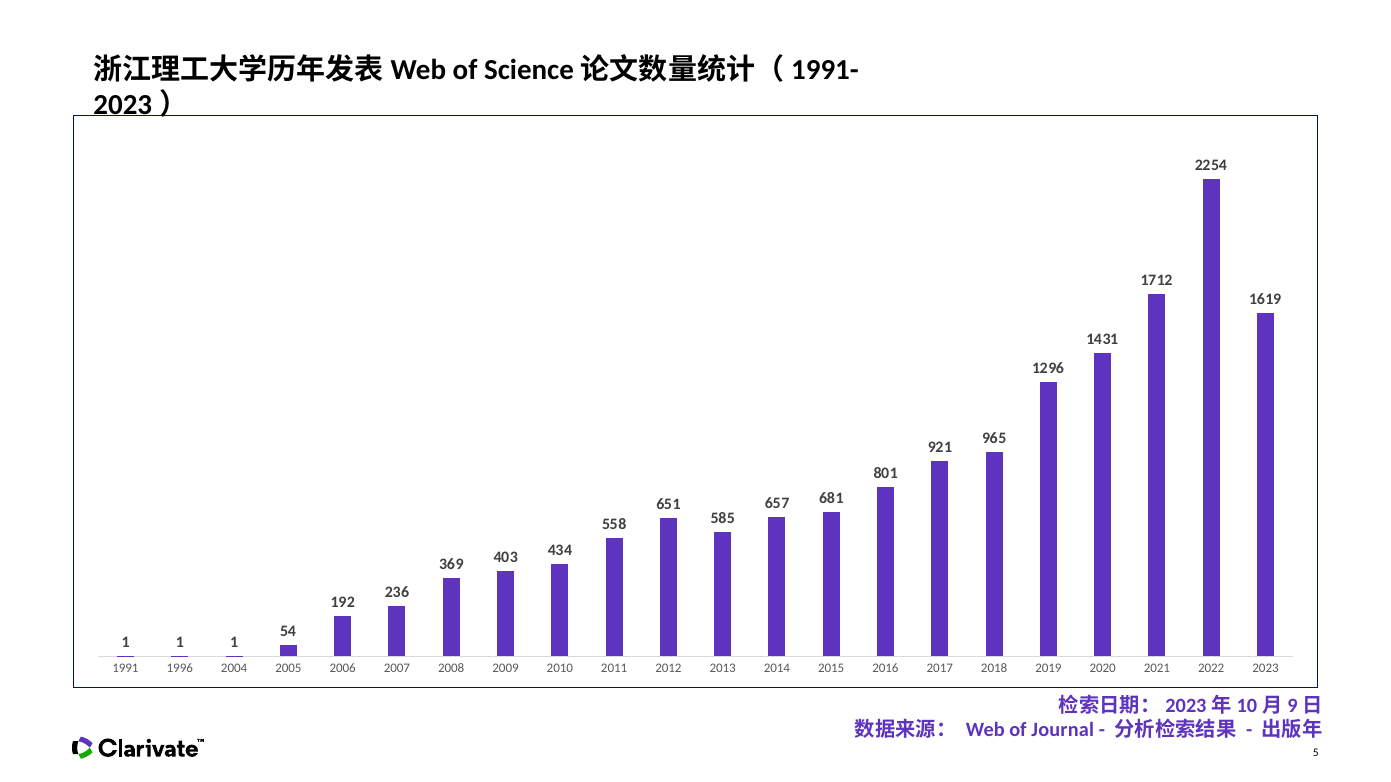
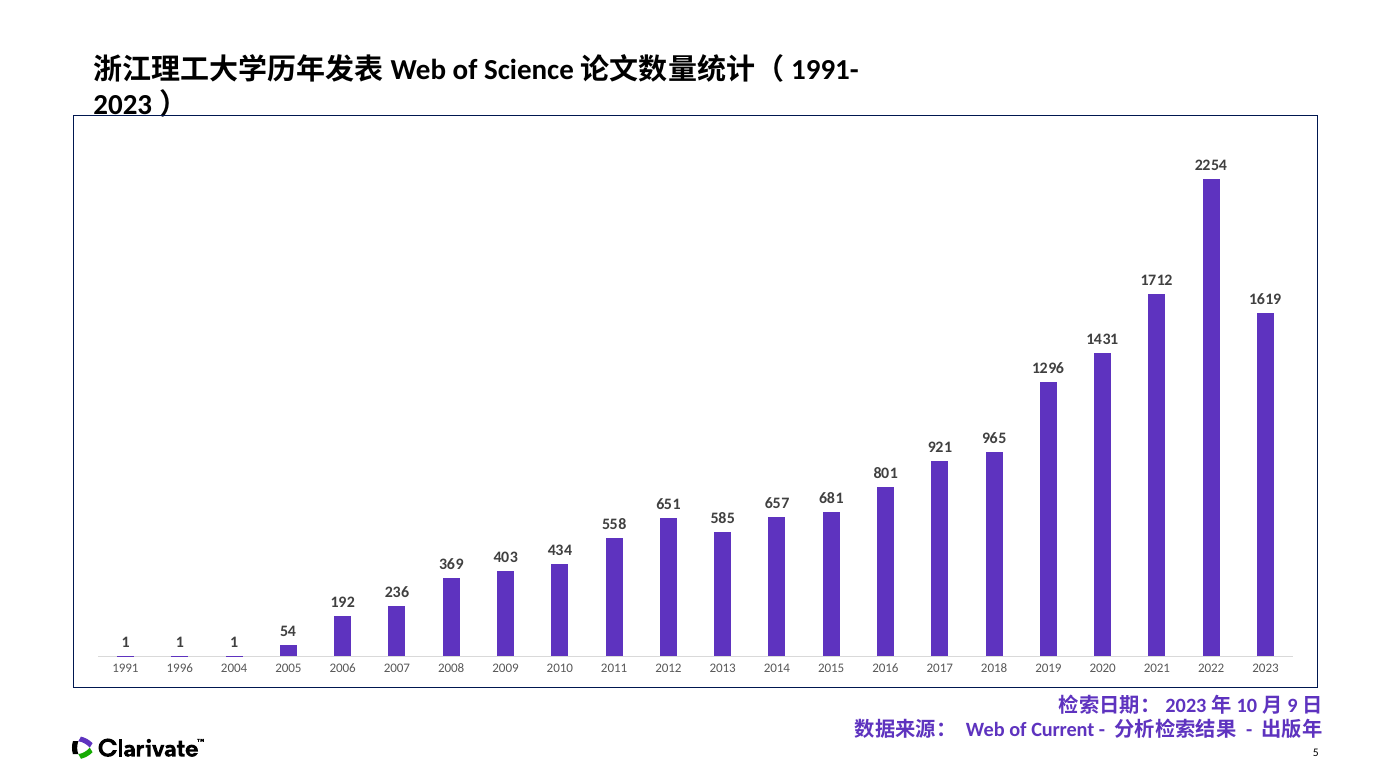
Journal: Journal -> Current (1063, 731)
